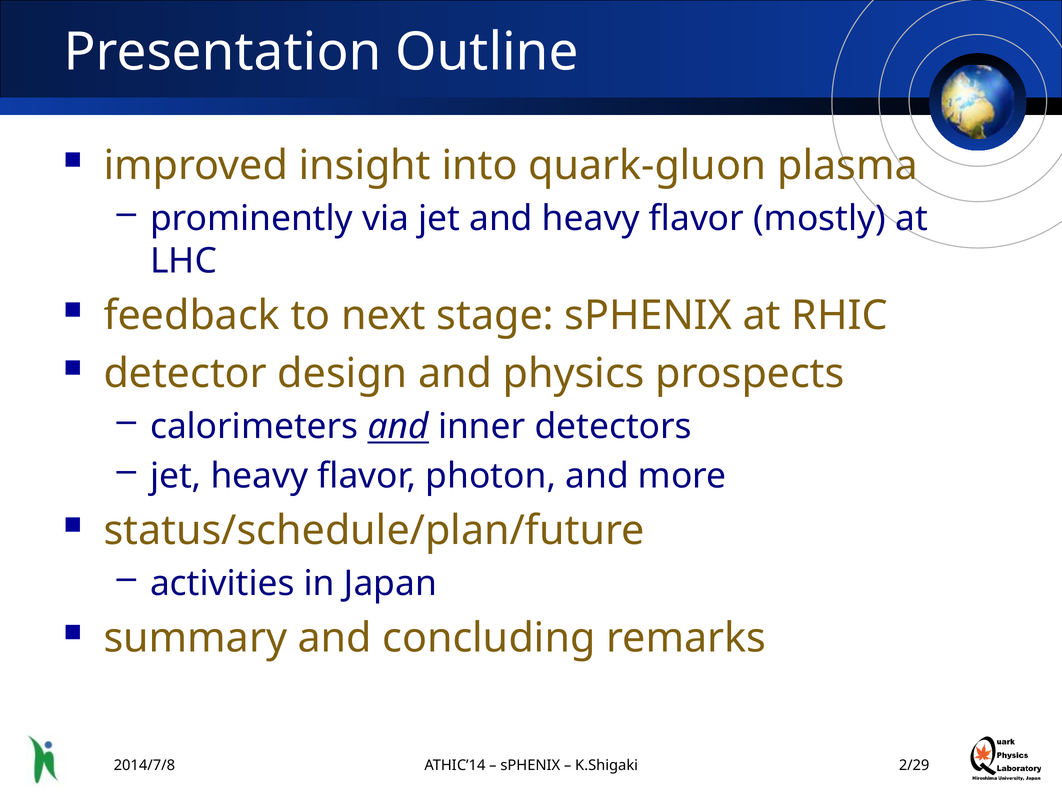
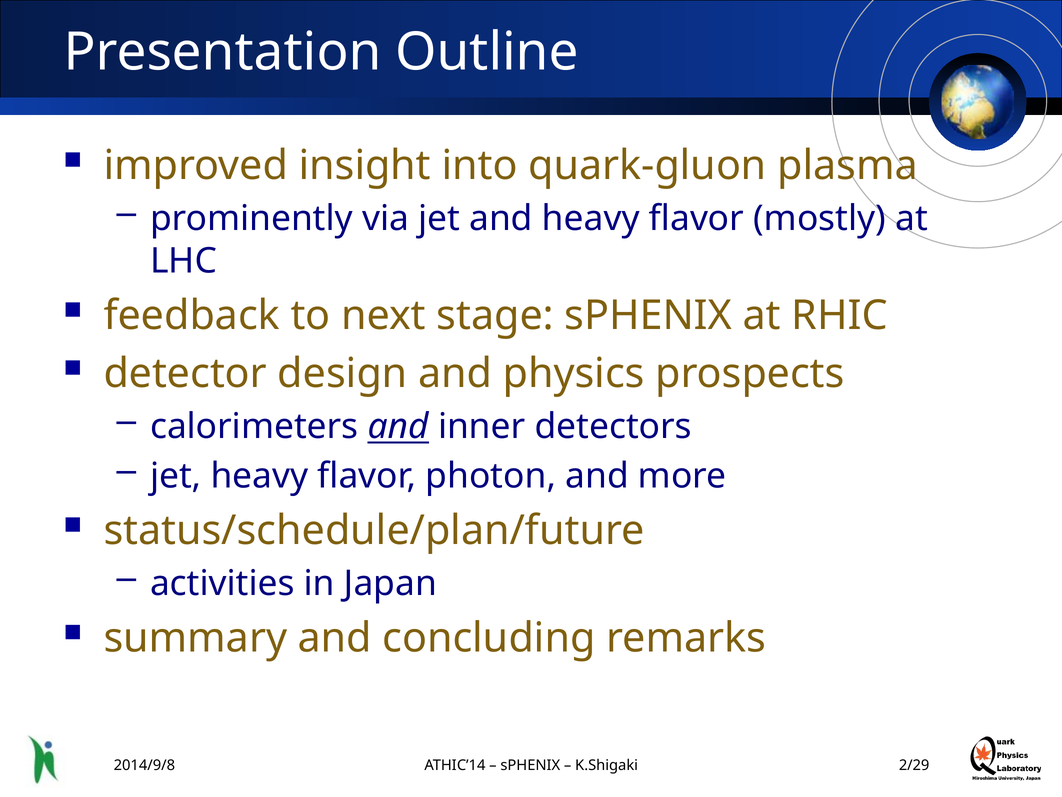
2014/7/8: 2014/7/8 -> 2014/9/8 (144, 765)
